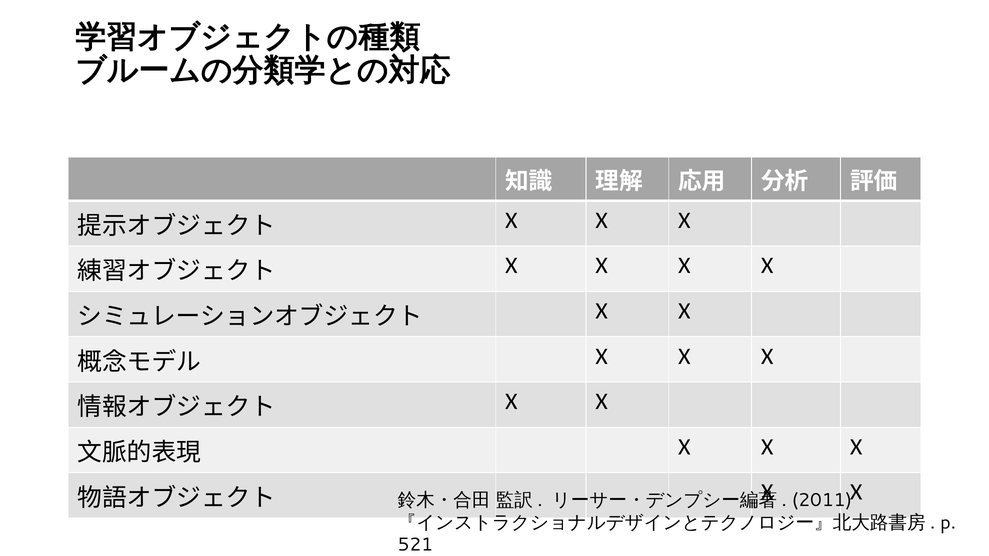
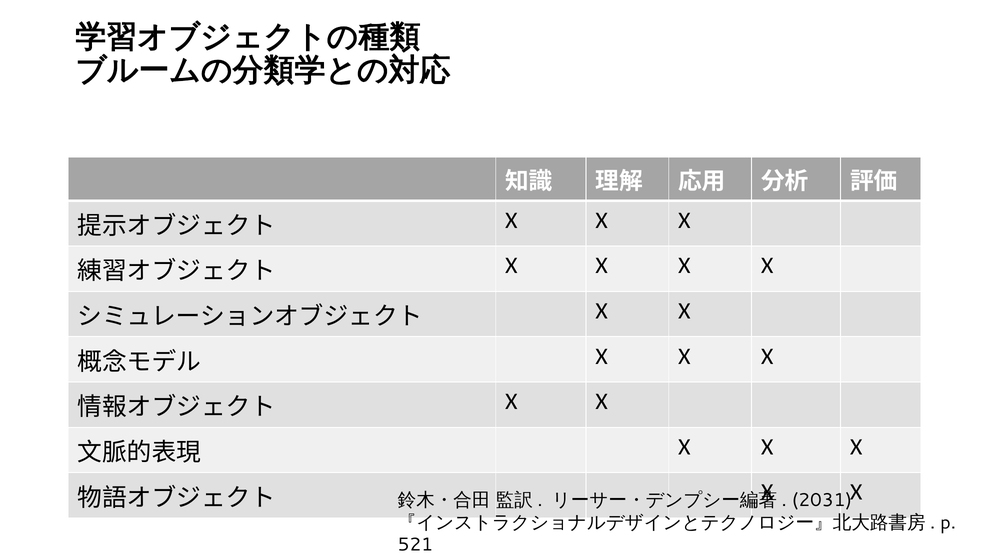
2011: 2011 -> 2031 (822, 500)
